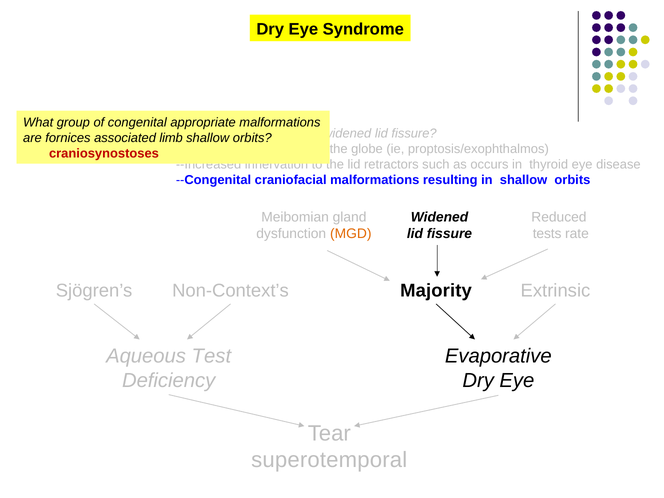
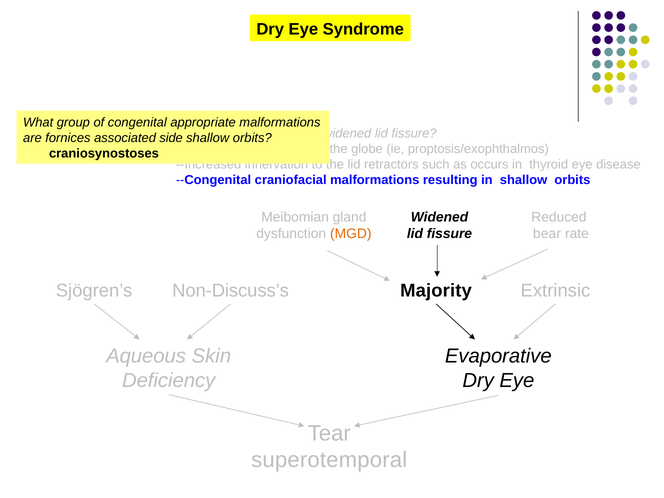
limb: limb -> side (171, 138)
craniosynostoses colour: red -> black (104, 154)
tests: tests -> bear (547, 234)
Non-Context’s: Non-Context’s -> Non-Discuss’s (231, 291)
Test: Test -> Skin (211, 356)
